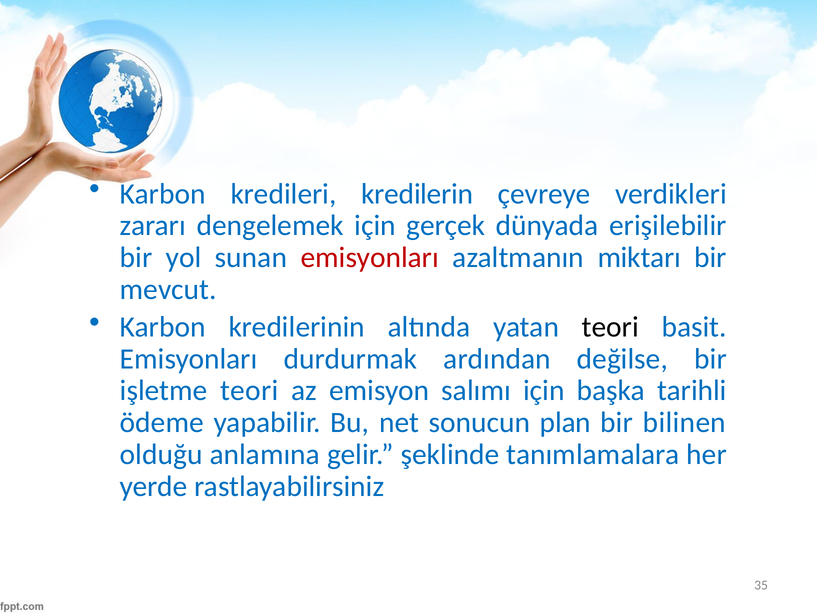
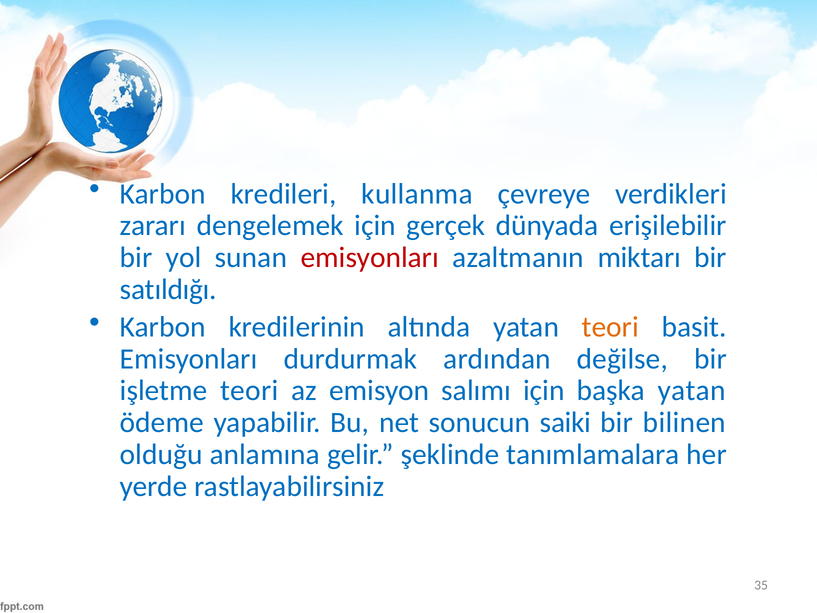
kredilerin: kredilerin -> kullanma (417, 194)
mevcut: mevcut -> satıldığı (168, 289)
teori colour: black -> orange (610, 327)
başka tarihli: tarihli -> yatan (692, 391)
plan: plan -> saiki (565, 422)
